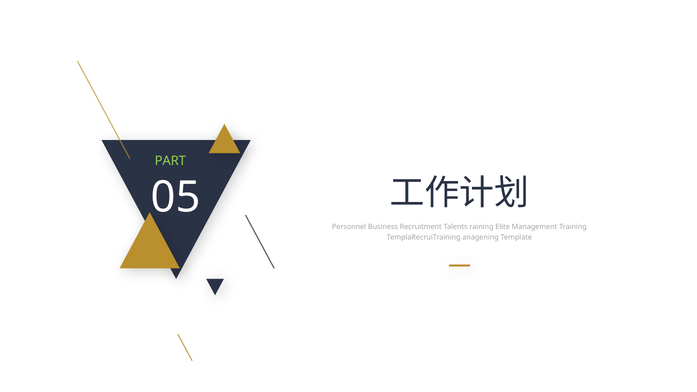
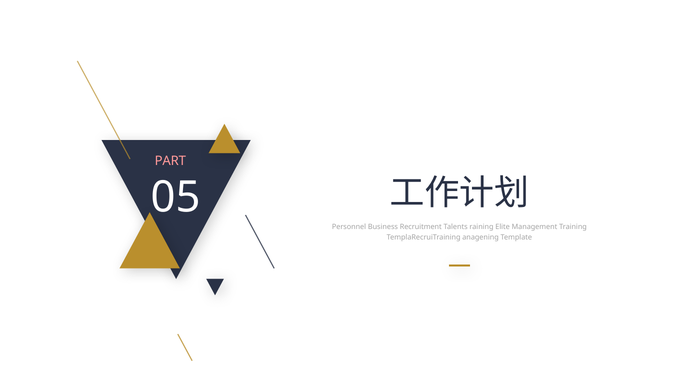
PART colour: light green -> pink (170, 161)
